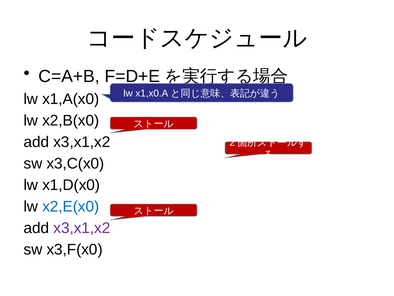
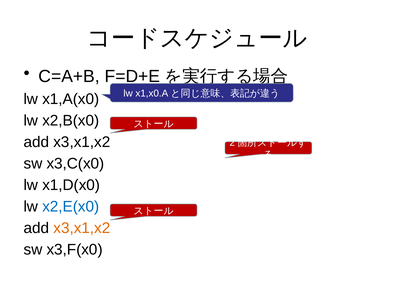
x3,x1,x2 colour: purple -> orange (82, 228)
